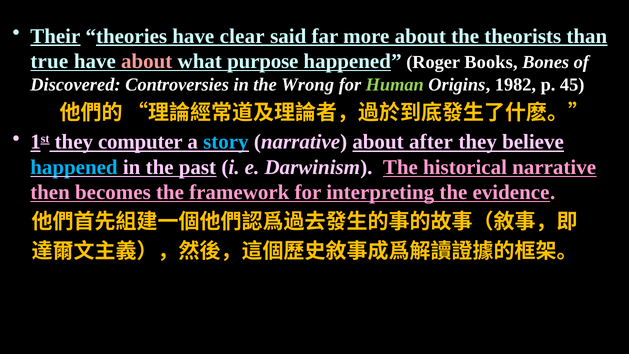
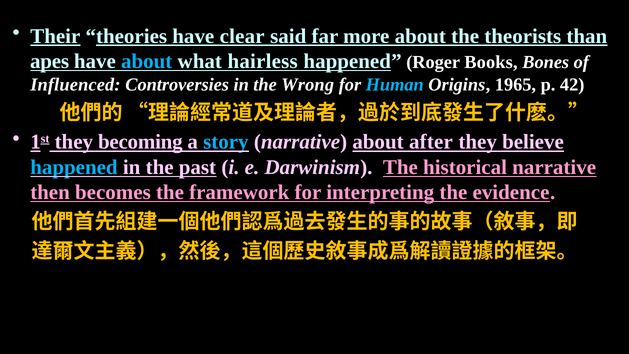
true: true -> apes (50, 61)
about colour: pink -> light blue (147, 61)
purpose: purpose -> hairless (263, 61)
Discovered: Discovered -> Influenced (75, 85)
Human colour: light green -> light blue (395, 85)
1982: 1982 -> 1965 (515, 85)
45: 45 -> 42 (572, 85)
computer: computer -> becoming (140, 142)
